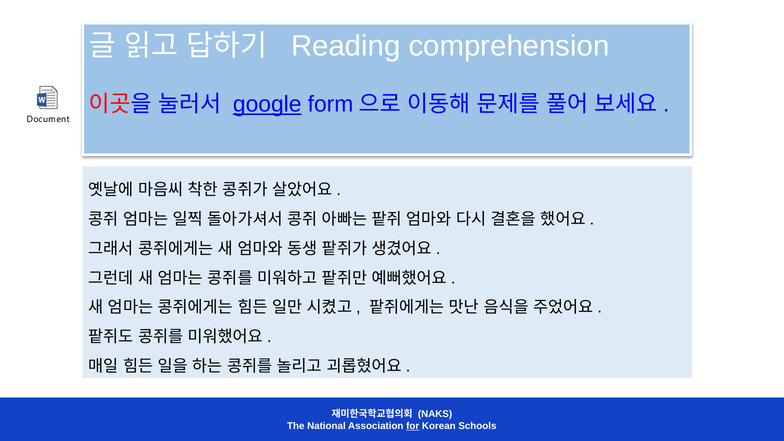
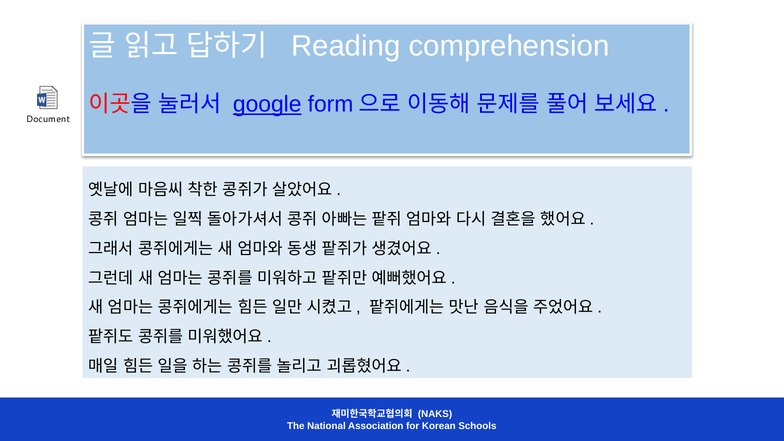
for underline: present -> none (413, 426)
